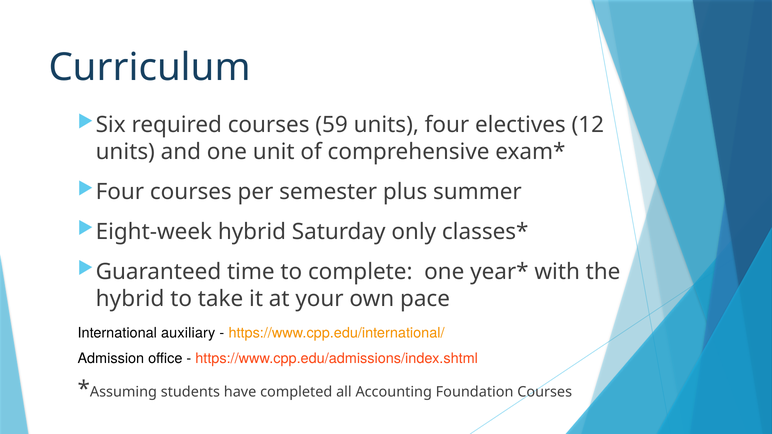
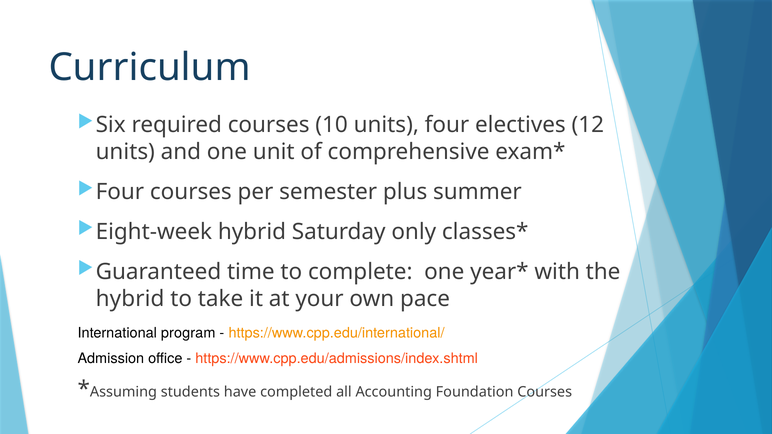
59: 59 -> 10 (332, 125)
auxiliary: auxiliary -> program (188, 333)
